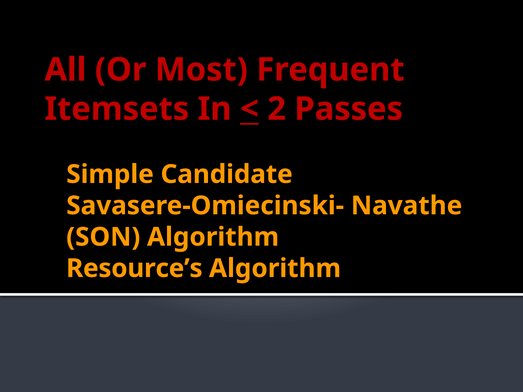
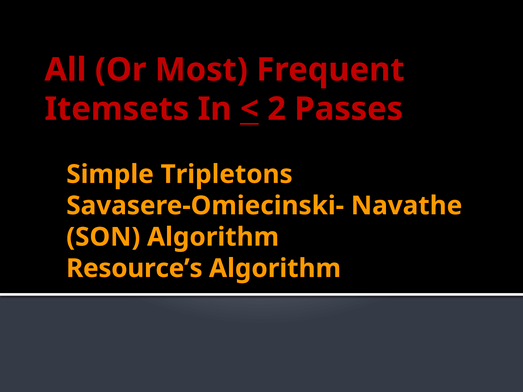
Candidate: Candidate -> Tripletons (227, 174)
